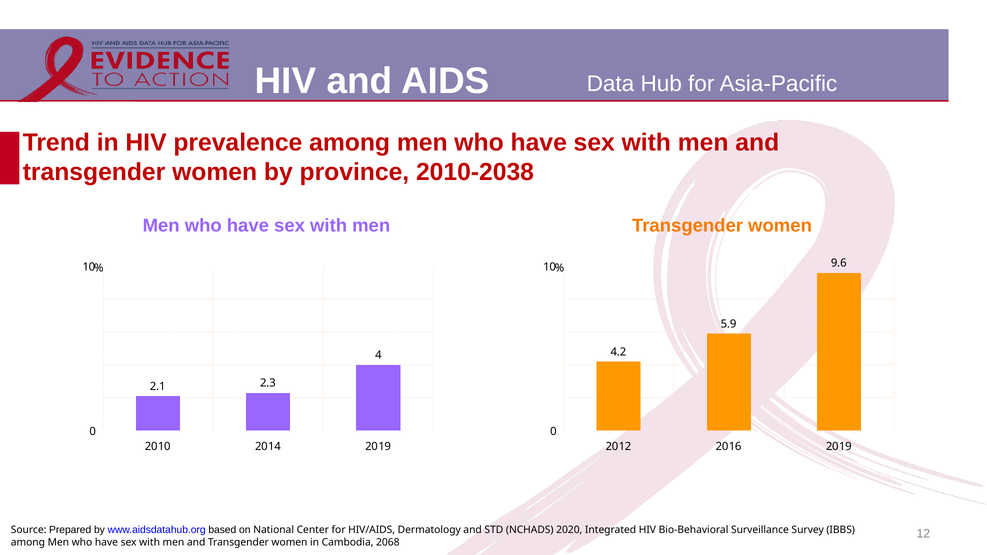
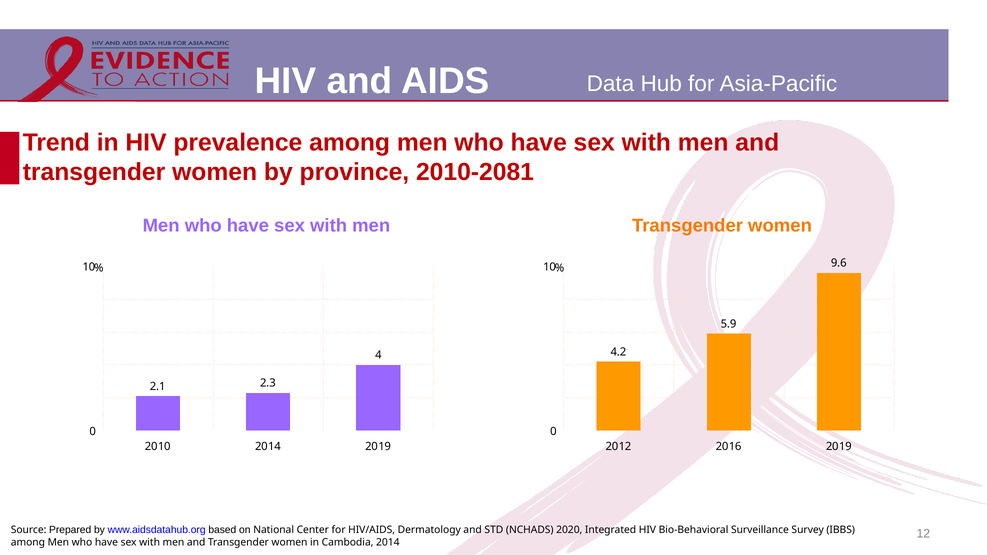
2010-2038: 2010-2038 -> 2010-2081 (475, 172)
Cambodia 2068: 2068 -> 2014 (388, 542)
